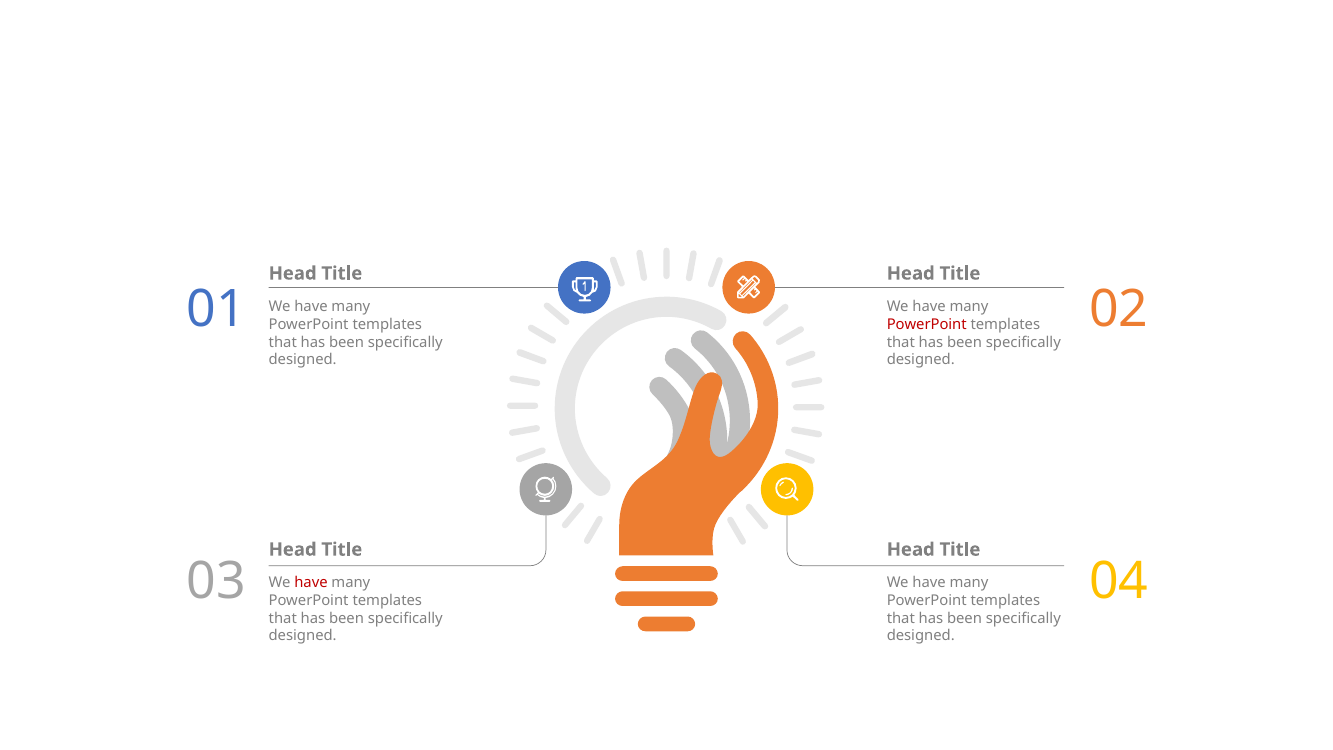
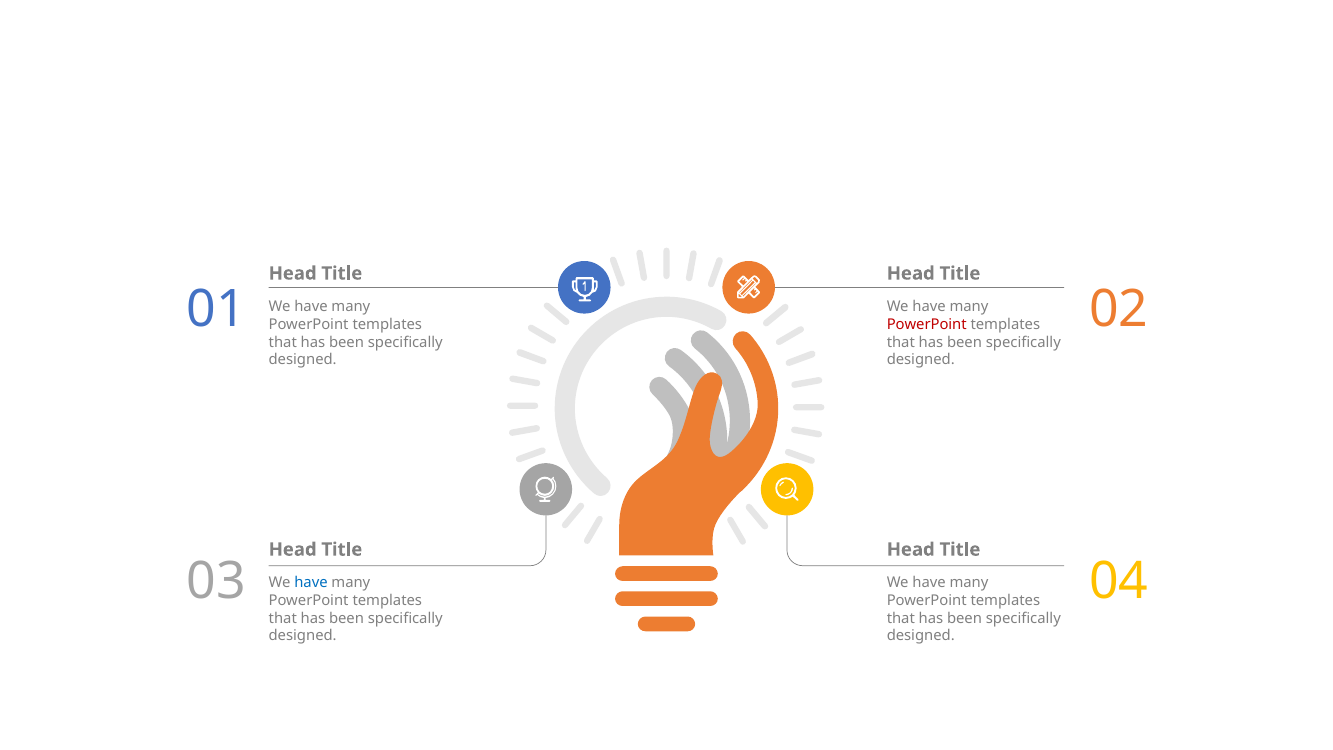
have colour: red -> blue (311, 583)
